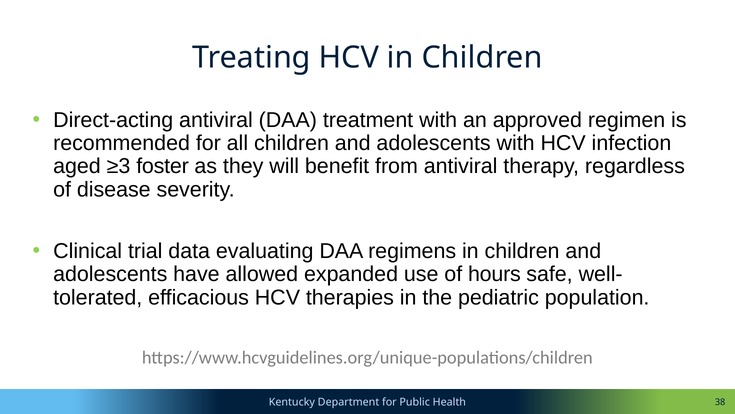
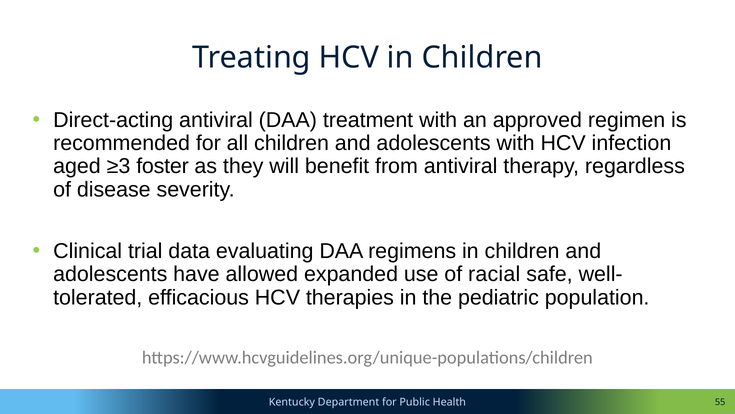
hours: hours -> racial (494, 274)
38: 38 -> 55 (720, 402)
